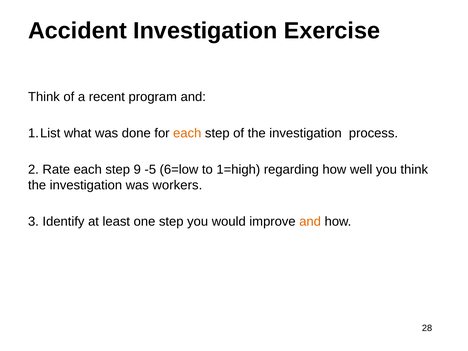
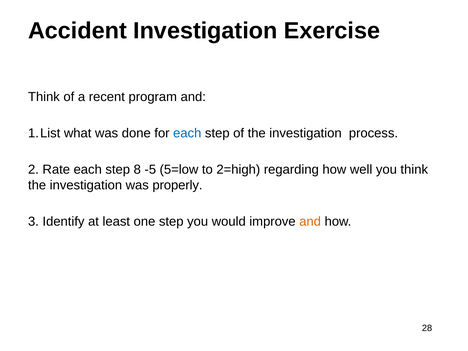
each colour: orange -> blue (187, 133)
9: 9 -> 8 (137, 170)
6=low: 6=low -> 5=low (179, 170)
1=high: 1=high -> 2=high (238, 170)
workers: workers -> properly (177, 185)
